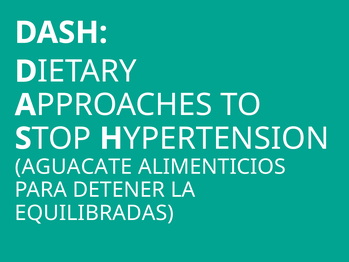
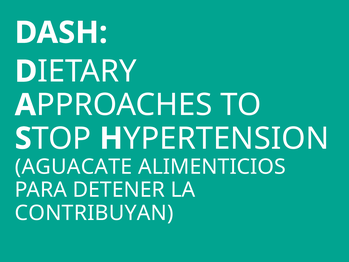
EQUILIBRADAS: EQUILIBRADAS -> CONTRIBUYAN (94, 213)
